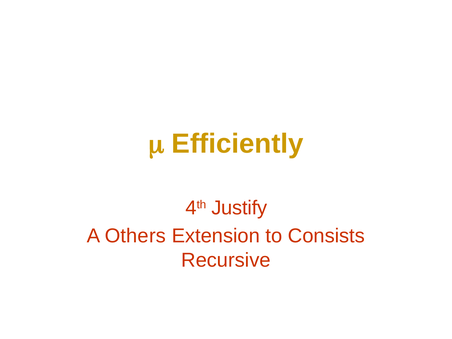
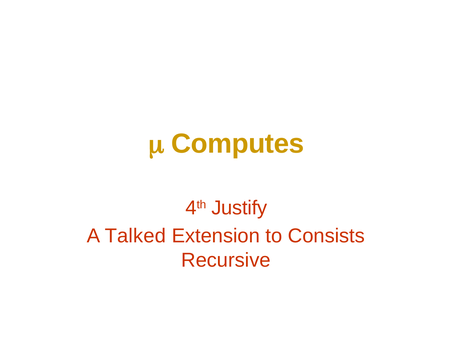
Efficiently: Efficiently -> Computes (238, 144)
Others: Others -> Talked (135, 236)
